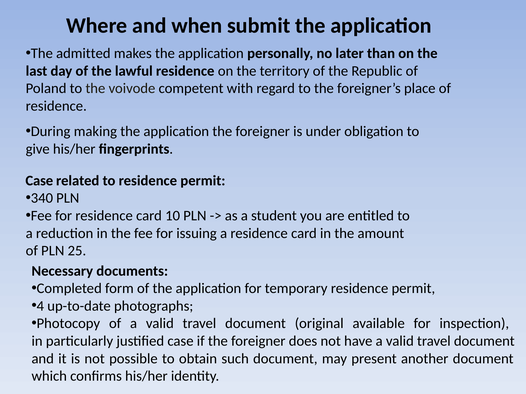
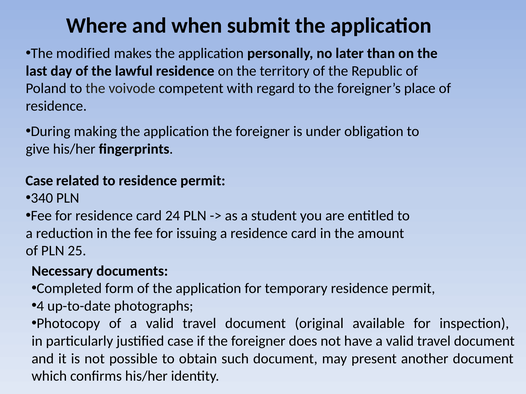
admitted: admitted -> modified (83, 53)
10: 10 -> 24 (173, 216)
